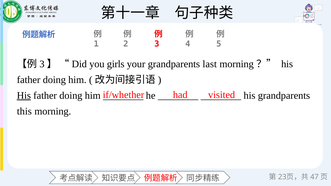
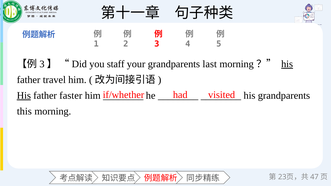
girls: girls -> staff (116, 64)
his underline: none -> present (287, 64)
doing: doing -> travel (54, 80)
doing: doing -> faster (71, 96)
